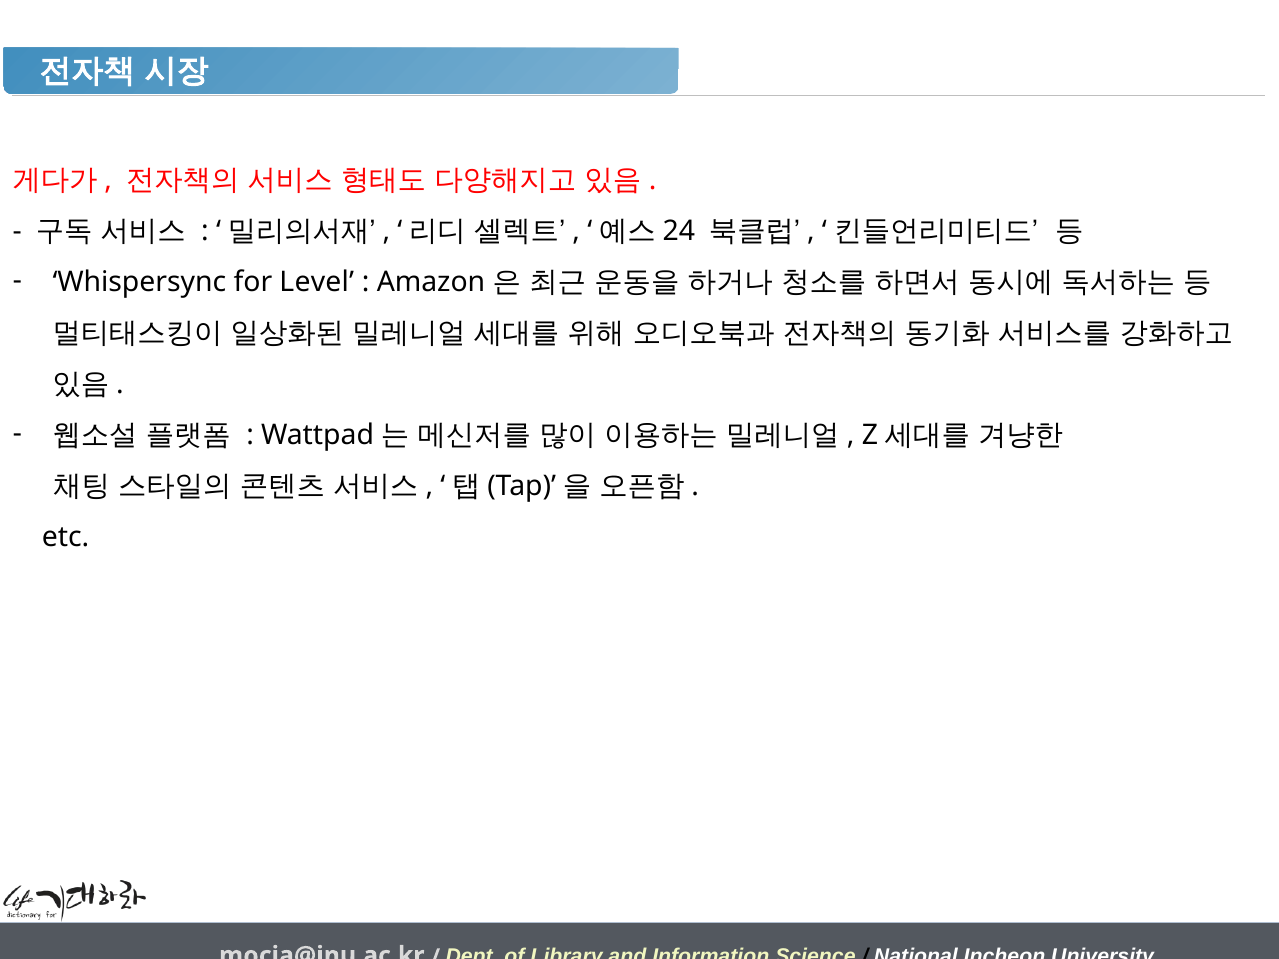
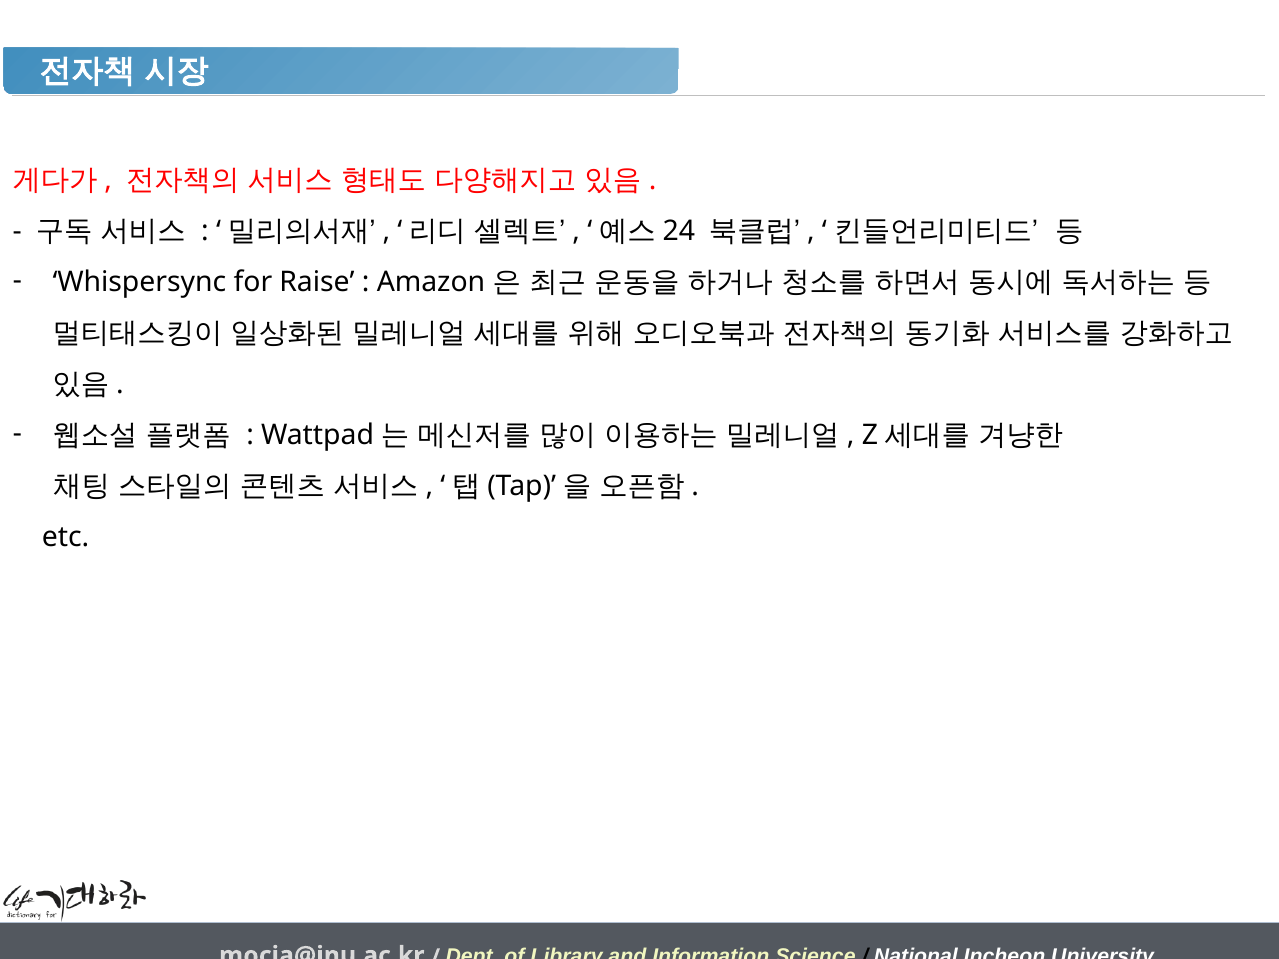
Level: Level -> Raise (317, 282)
